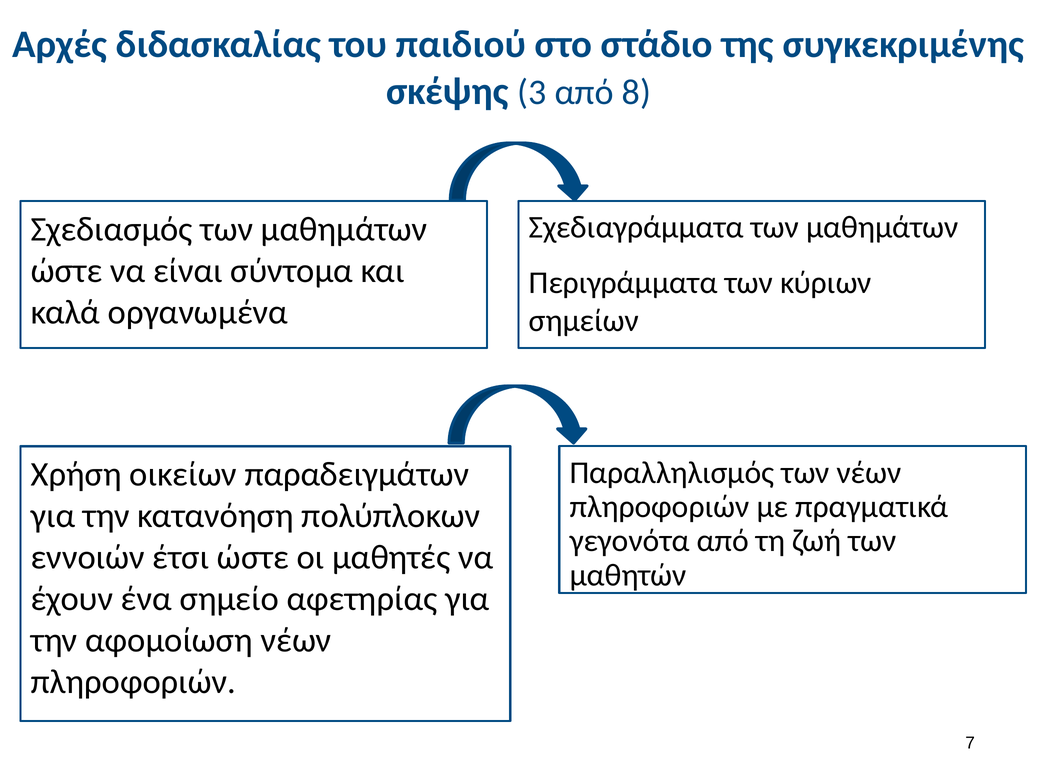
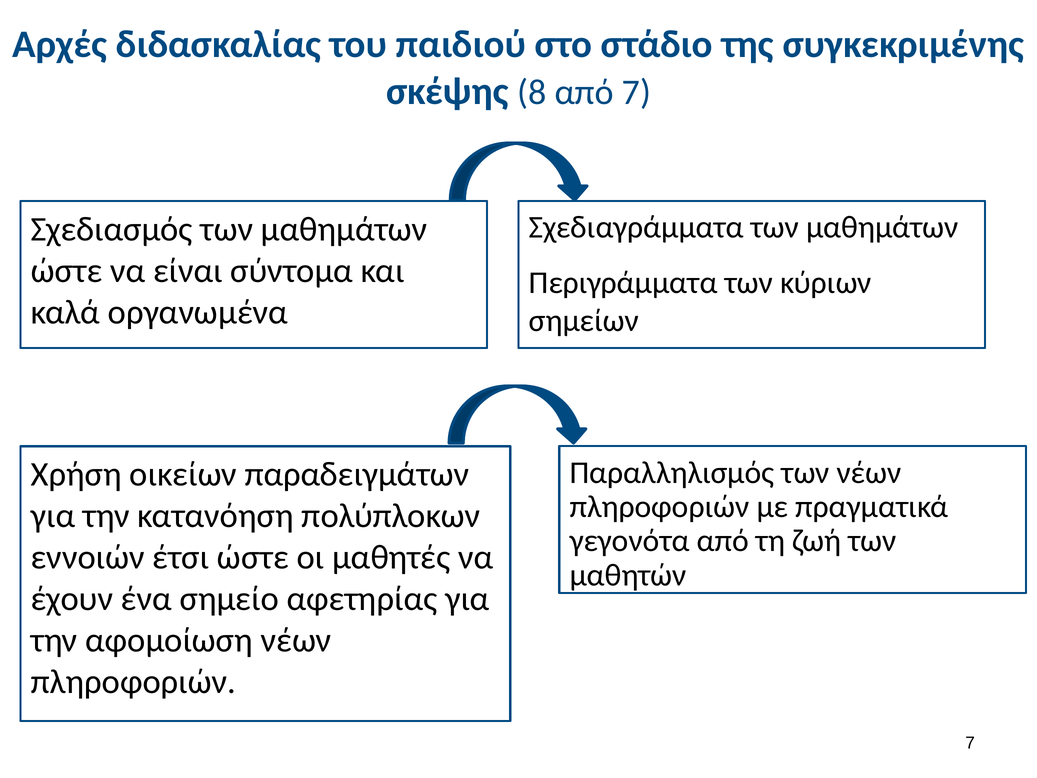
3: 3 -> 8 (532, 92)
από 8: 8 -> 7 (636, 92)
